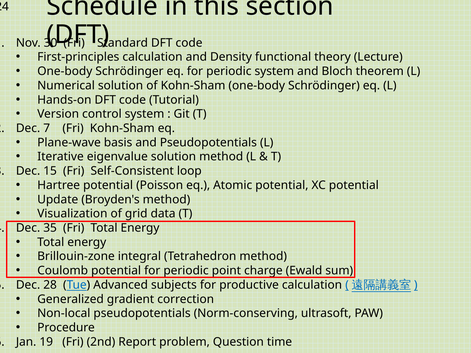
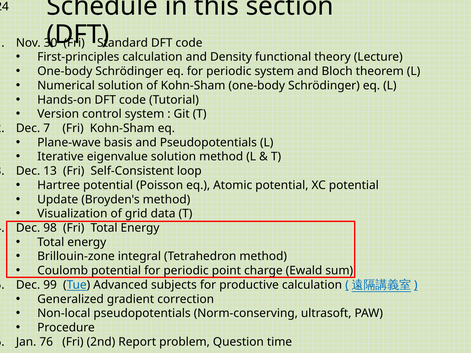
15: 15 -> 13 (50, 171)
35: 35 -> 98 (50, 228)
28: 28 -> 99 (50, 285)
19: 19 -> 76 (46, 342)
